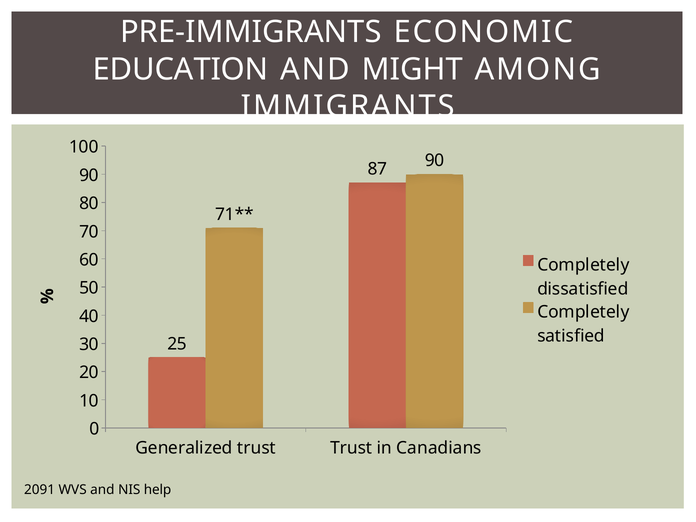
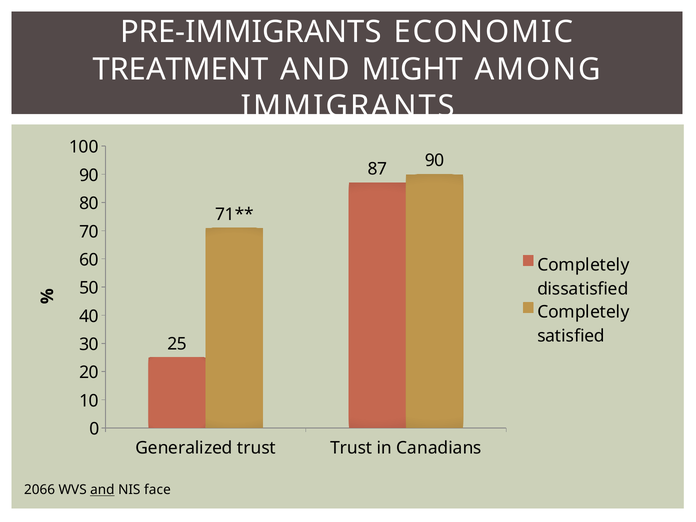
EDUCATION: EDUCATION -> TREATMENT (181, 69)
2091: 2091 -> 2066 (40, 490)
and underline: none -> present (102, 490)
help: help -> face (157, 490)
